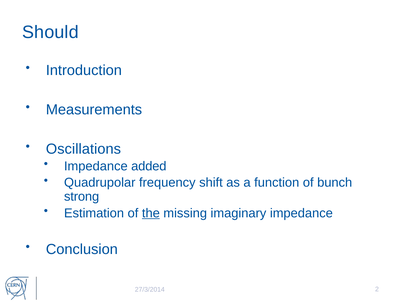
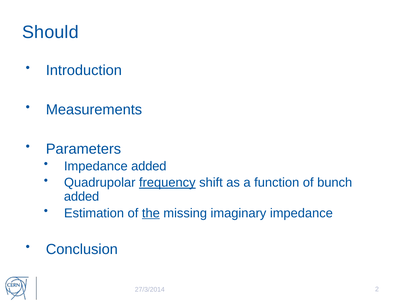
Oscillations: Oscillations -> Parameters (83, 149)
frequency underline: none -> present (167, 182)
strong: strong -> added (82, 196)
